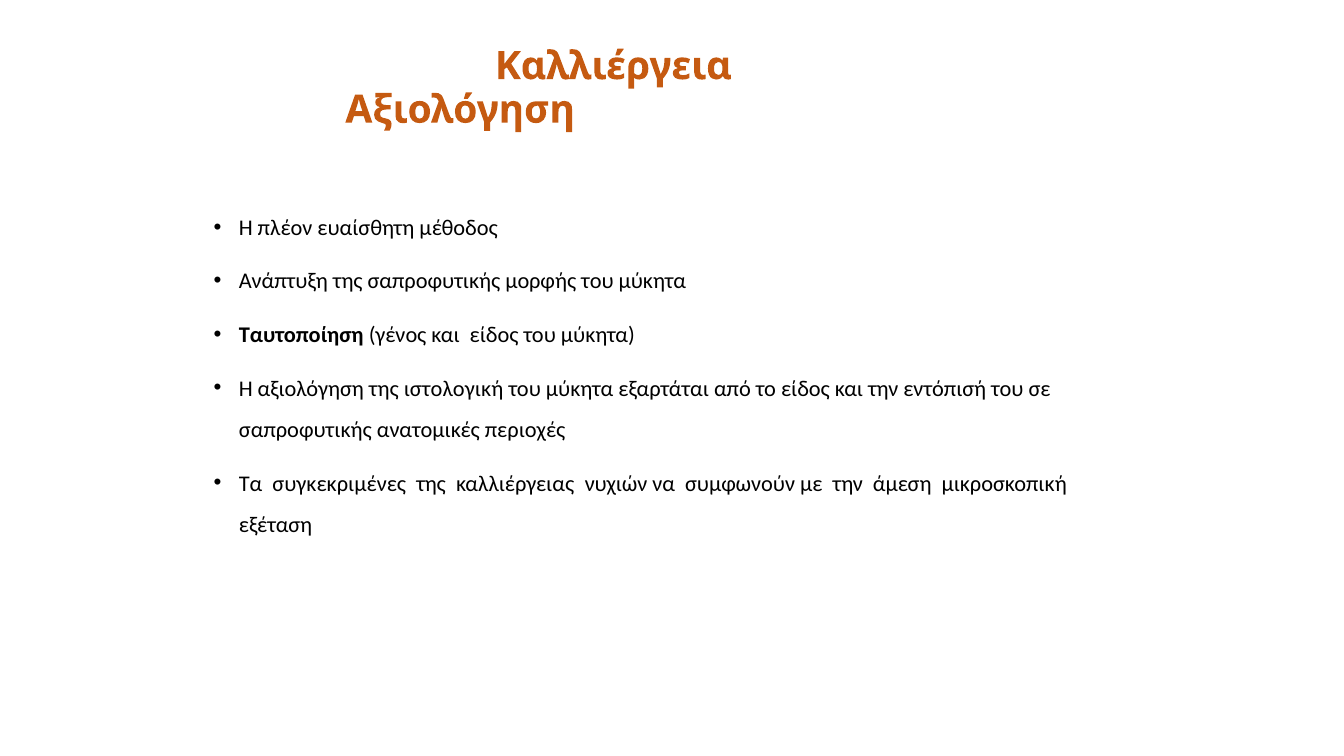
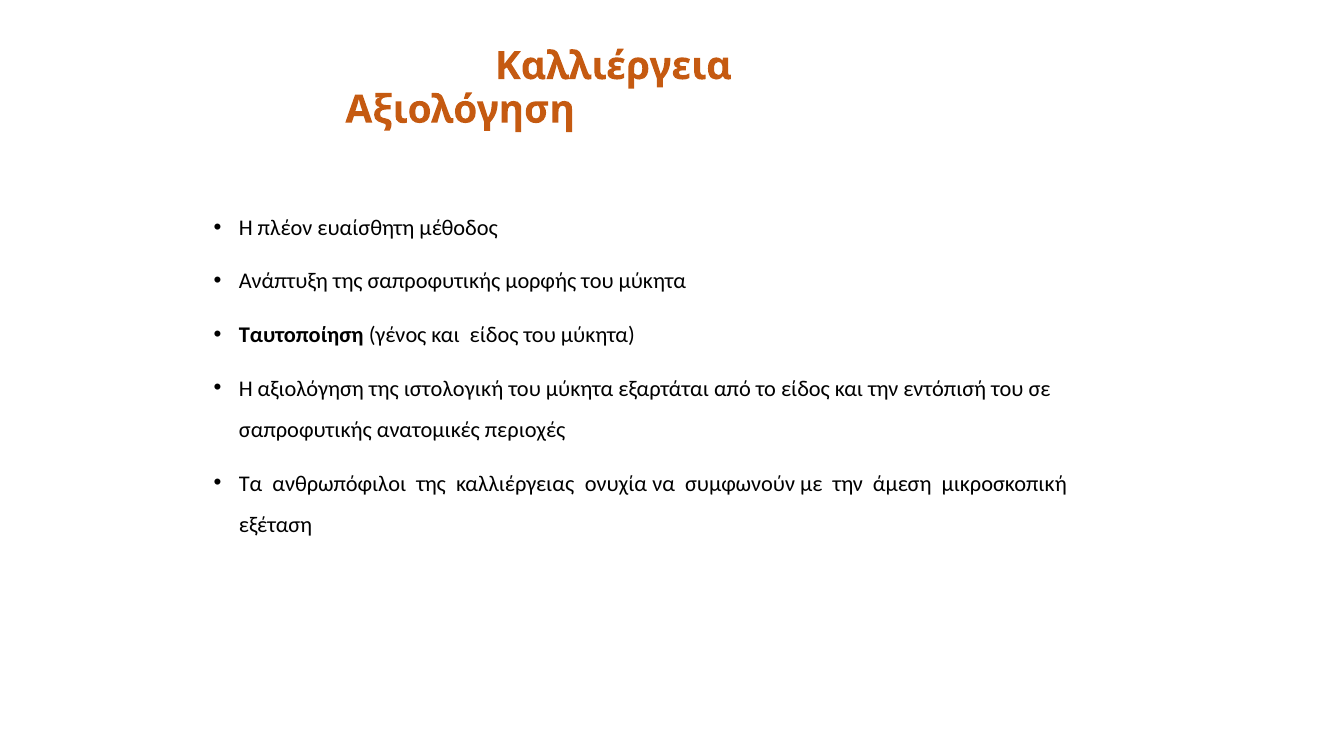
συγκεκριμένες: συγκεκριμένες -> ανθρωπόφιλοι (339, 484)
νυχιών: νυχιών -> ονυχία (616, 484)
